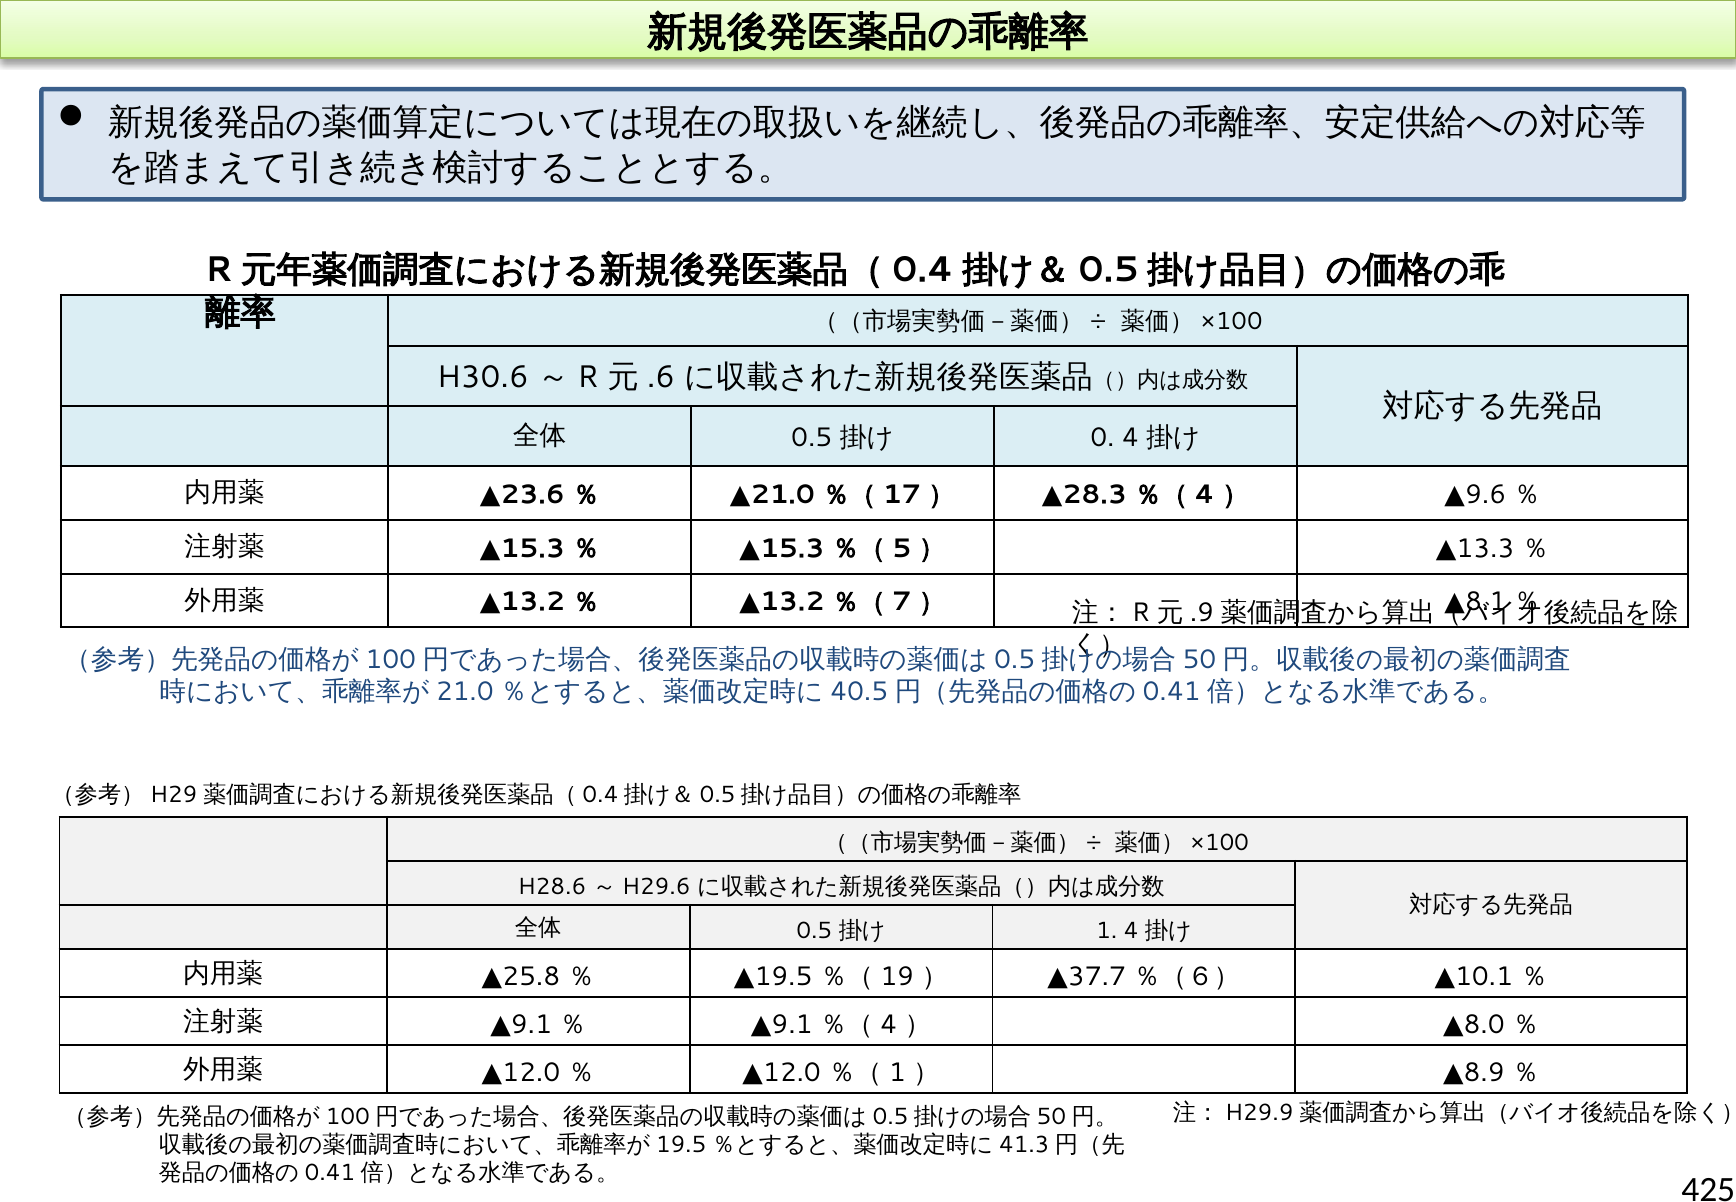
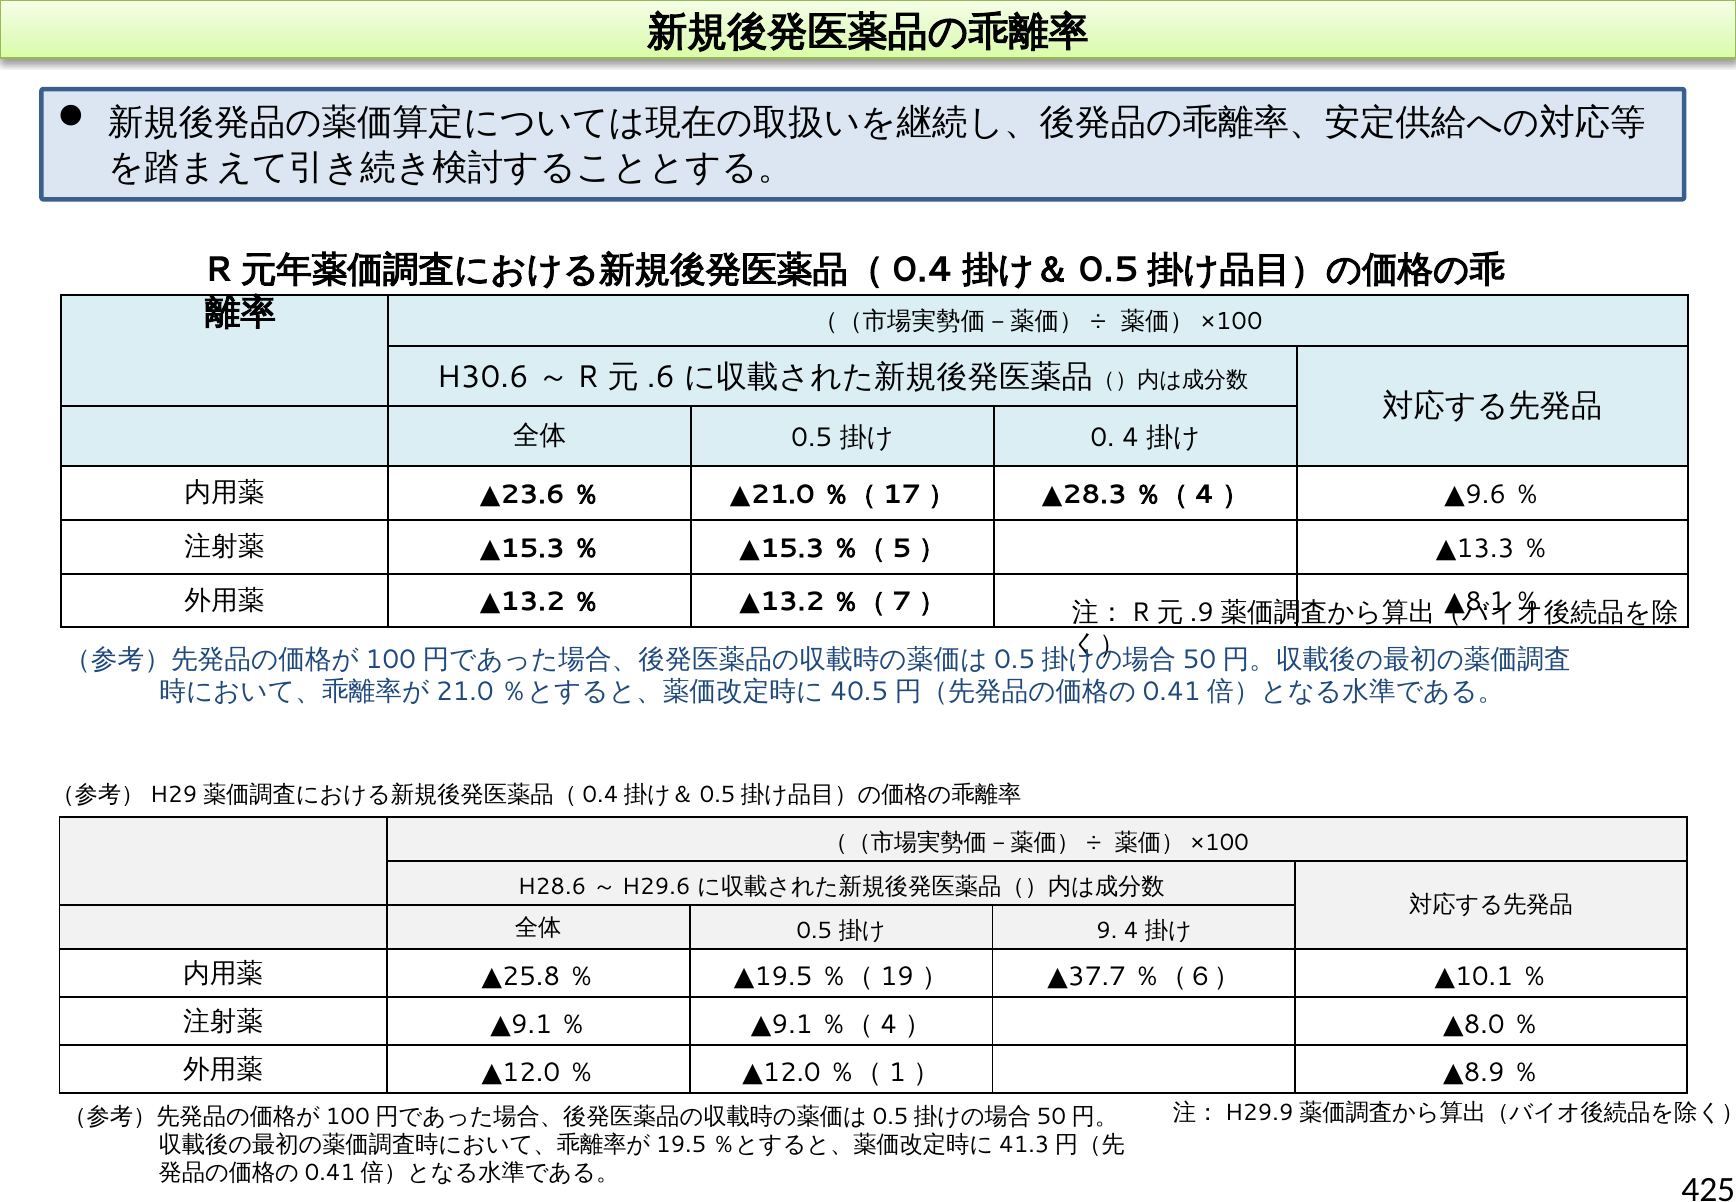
1: 1 -> 9 (1107, 930)
